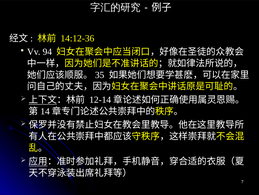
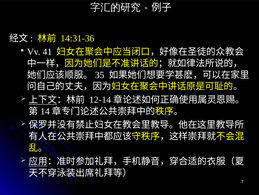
14:12-36: 14:12-36 -> 14:31-36 (77, 38)
94: 94 -> 41 (47, 52)
